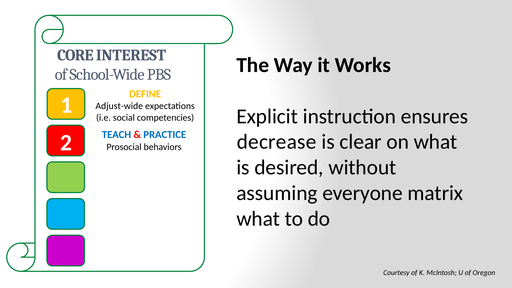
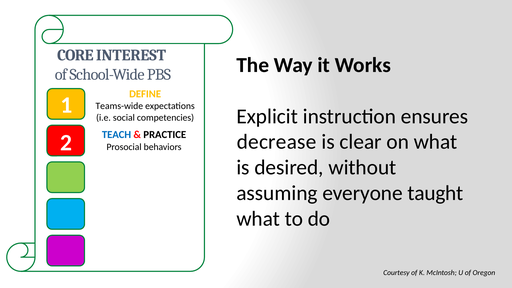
Adjust-wide: Adjust-wide -> Teams-wide (119, 106)
PRACTICE colour: blue -> black (165, 135)
matrix: matrix -> taught (435, 193)
